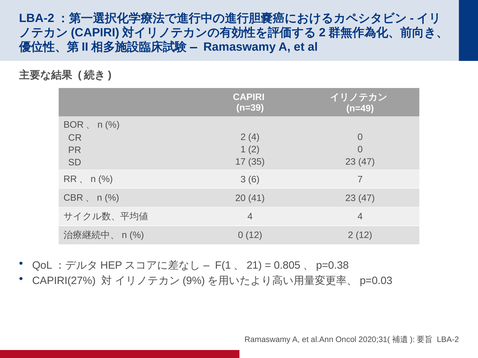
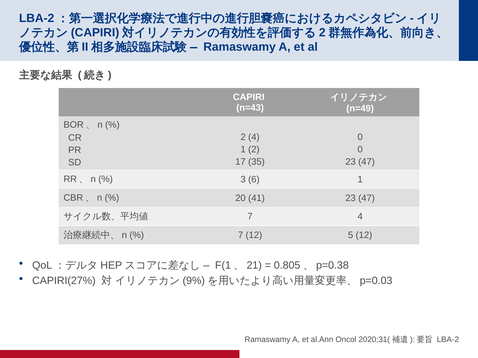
n=39: n=39 -> n=43 (250, 108)
6 7: 7 -> 1 (360, 180)
4: 4 -> 7 (250, 217)
0: 0 -> 7 (241, 235)
12 2: 2 -> 5 (351, 235)
